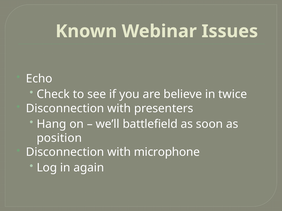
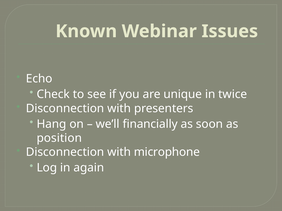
believe: believe -> unique (183, 94)
battlefield: battlefield -> financially (150, 124)
